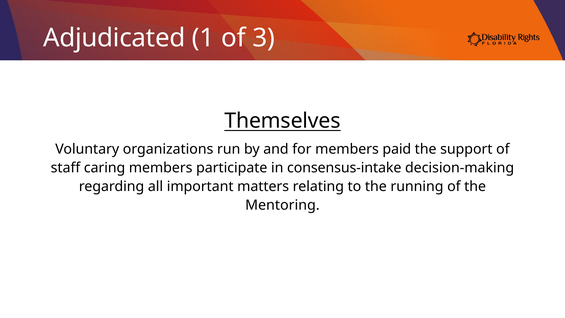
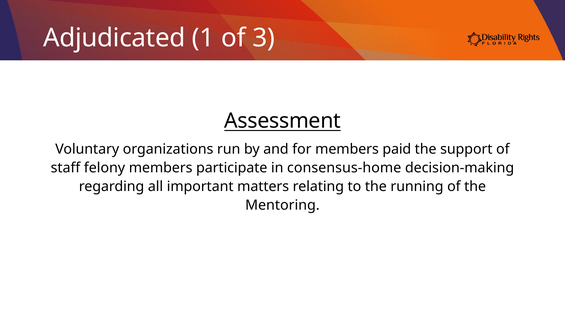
Themselves: Themselves -> Assessment (283, 121)
caring: caring -> felony (104, 168)
consensus-intake: consensus-intake -> consensus-home (344, 168)
